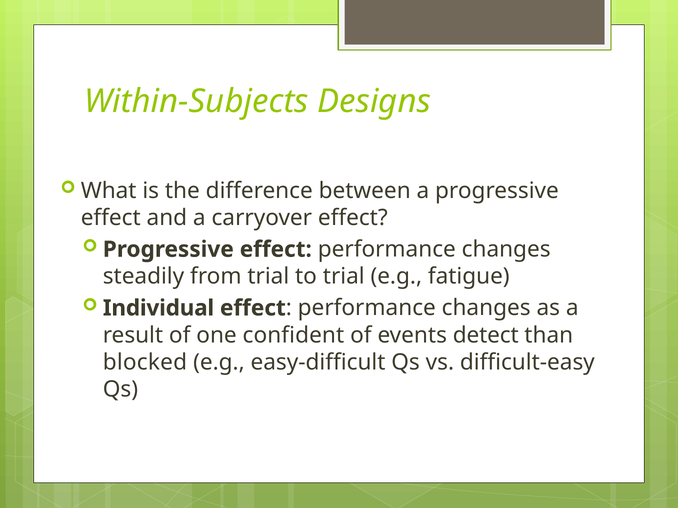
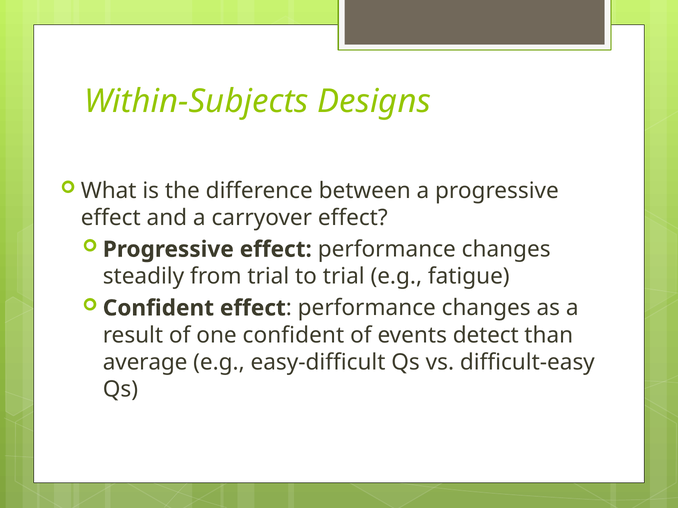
Individual: Individual -> Confident (158, 308)
blocked: blocked -> average (145, 363)
